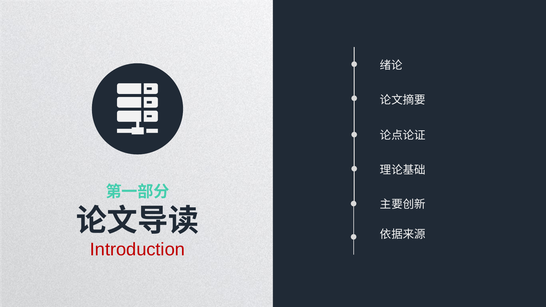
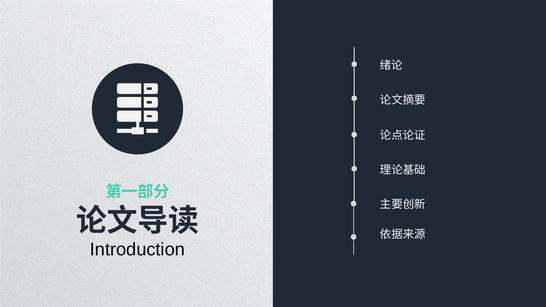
Introduction colour: red -> black (137, 249)
